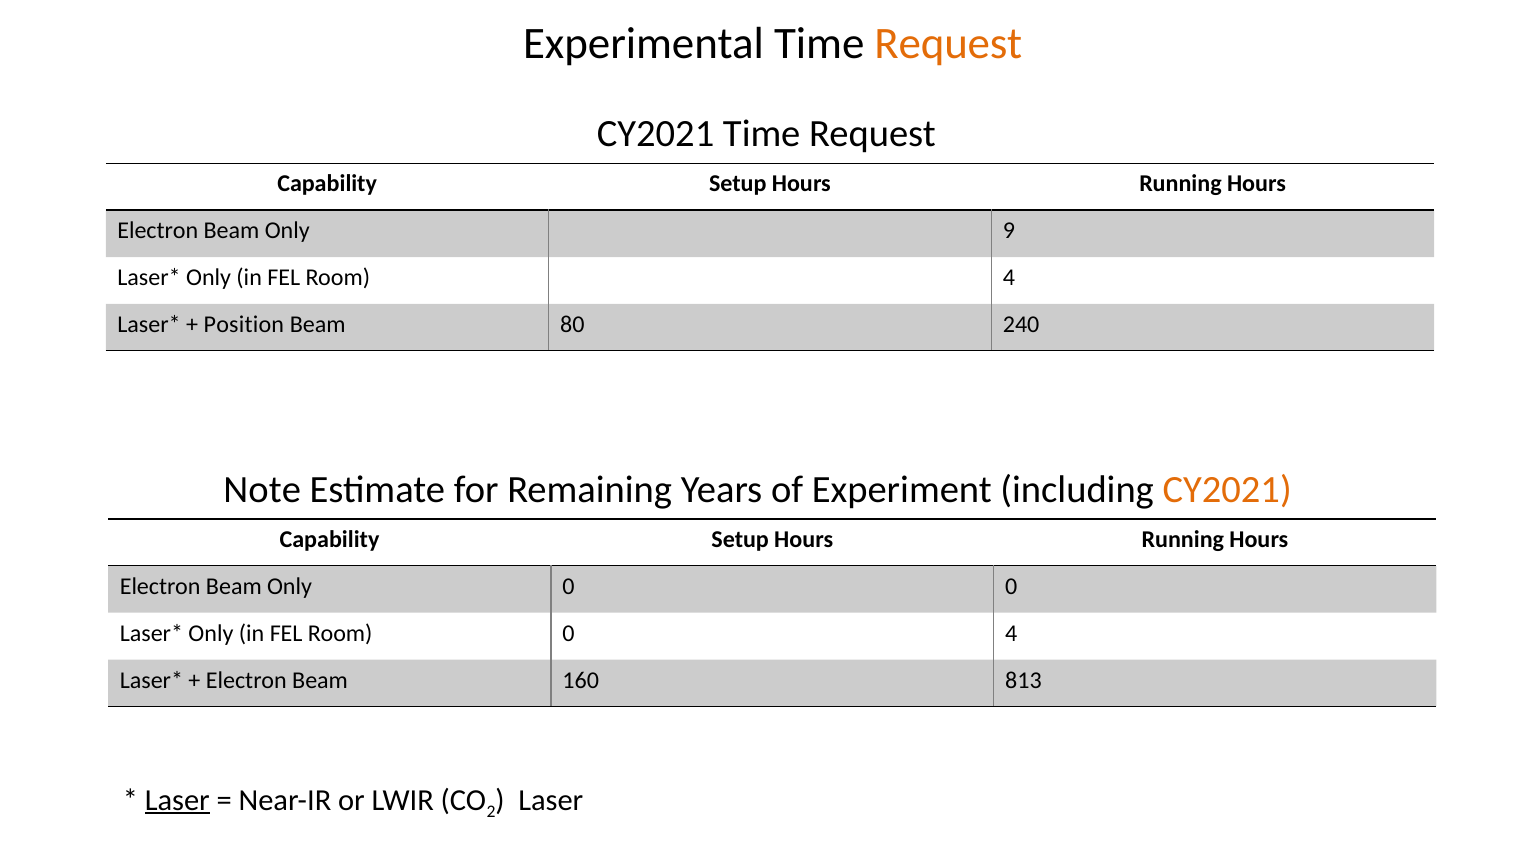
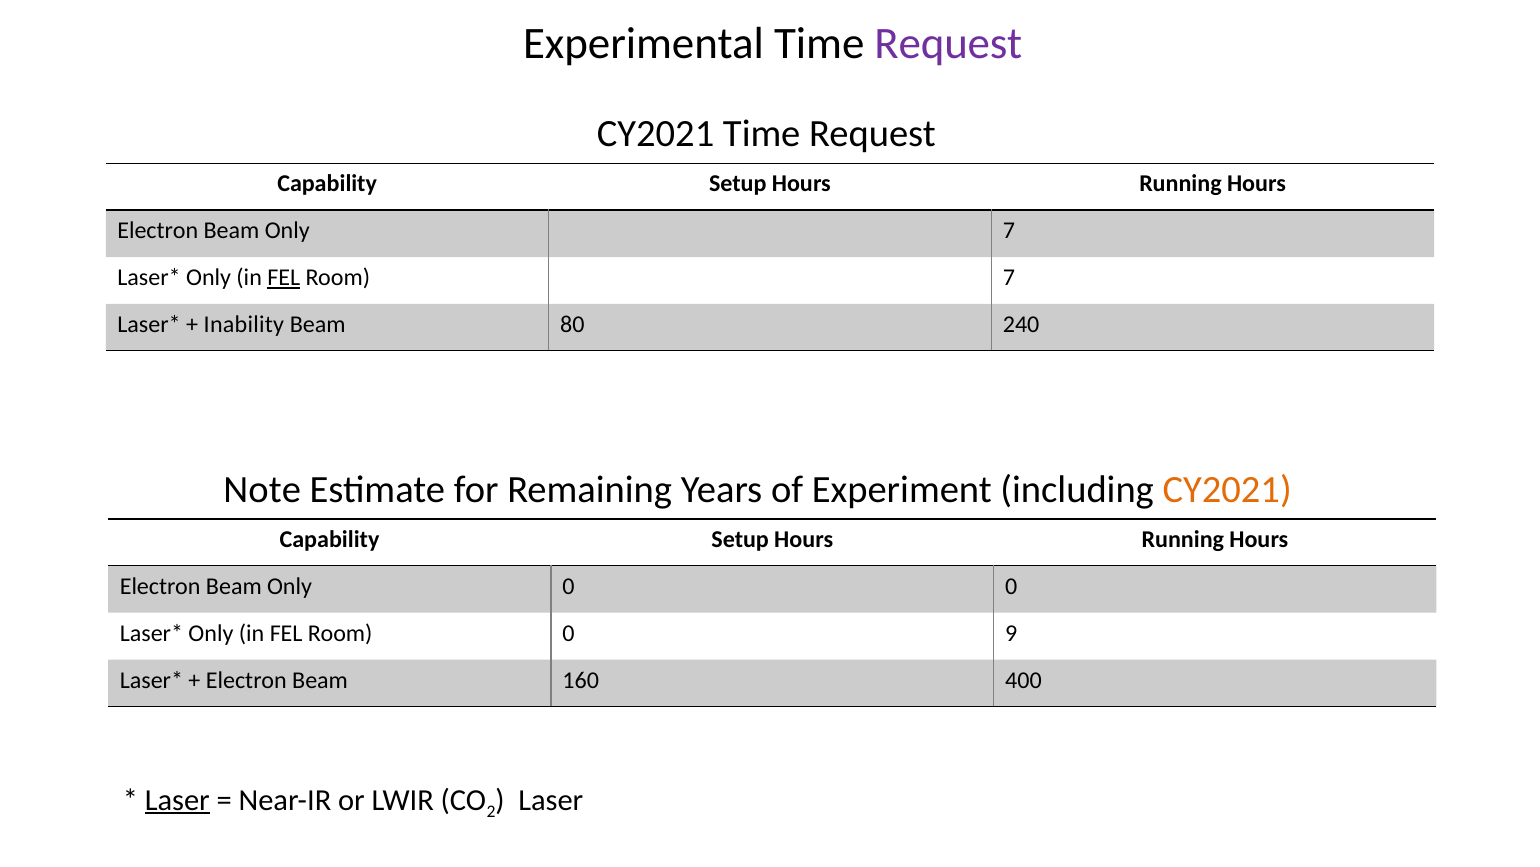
Request colour: orange -> purple (948, 43)
Only 9: 9 -> 7 (1009, 231)
FEL underline: none -> present (284, 278)
Room 4: 4 -> 7 (1009, 278)
Position: Position -> Inability (244, 325)
0 4: 4 -> 9 (1011, 634)
813: 813 -> 400 (1023, 680)
